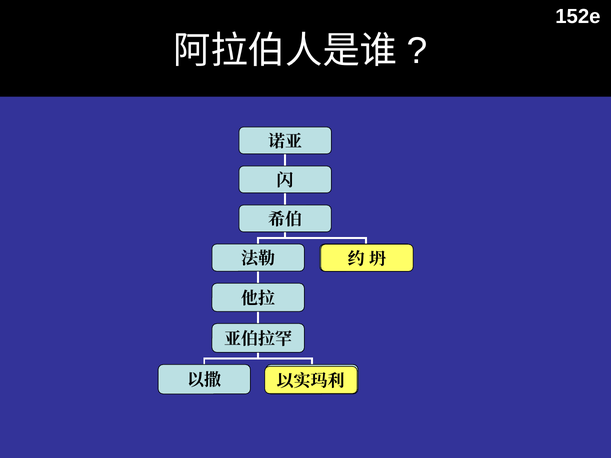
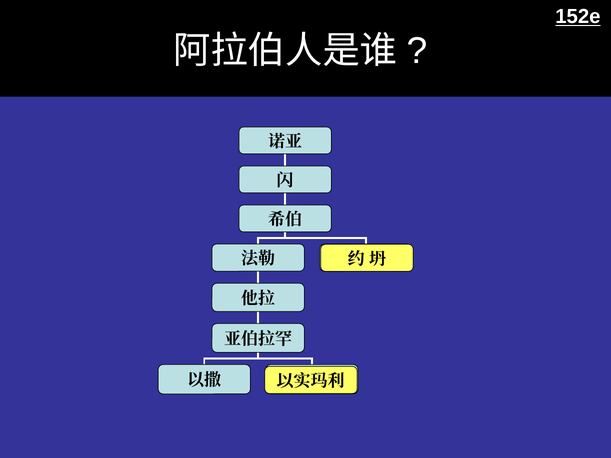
152e underline: none -> present (578, 17)
